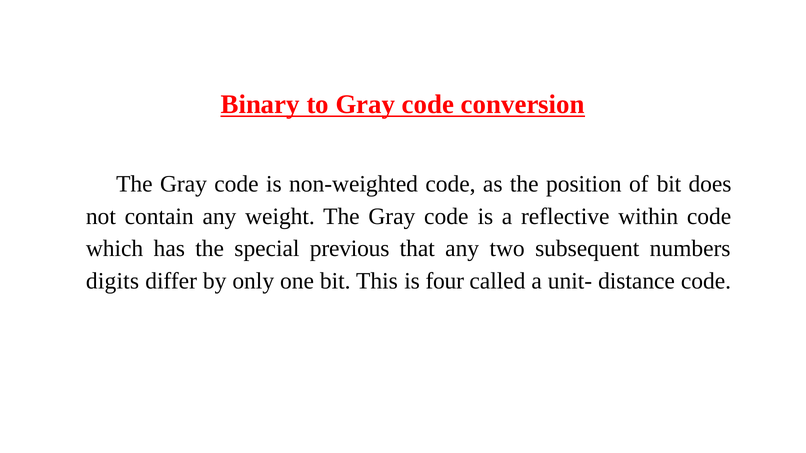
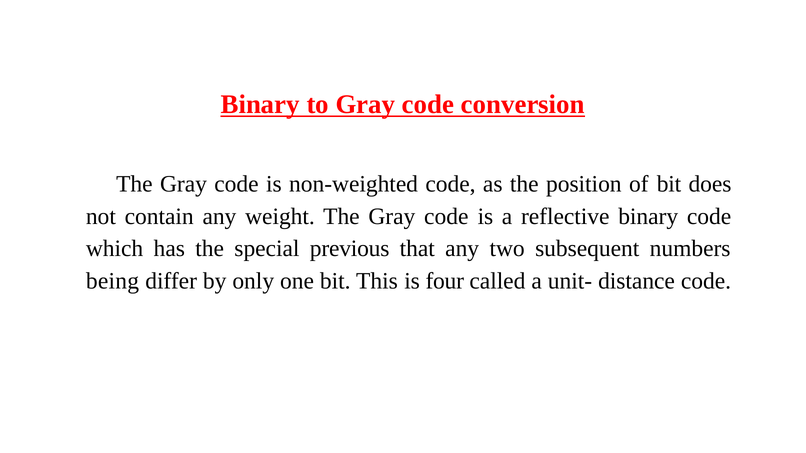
reflective within: within -> binary (648, 216)
digits: digits -> being (112, 281)
